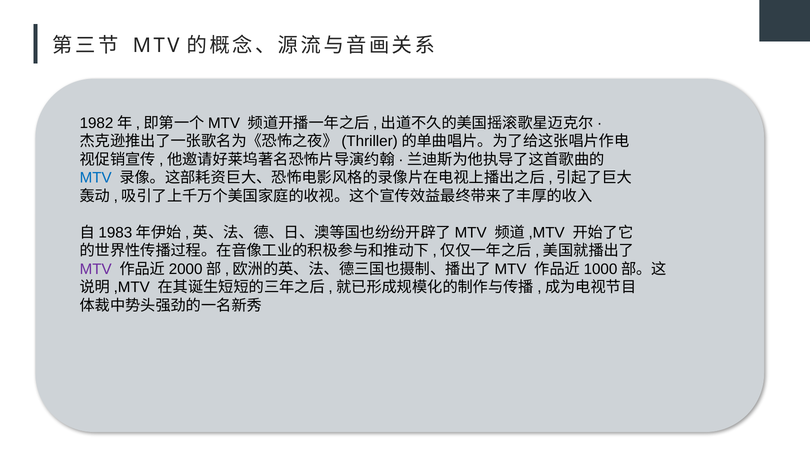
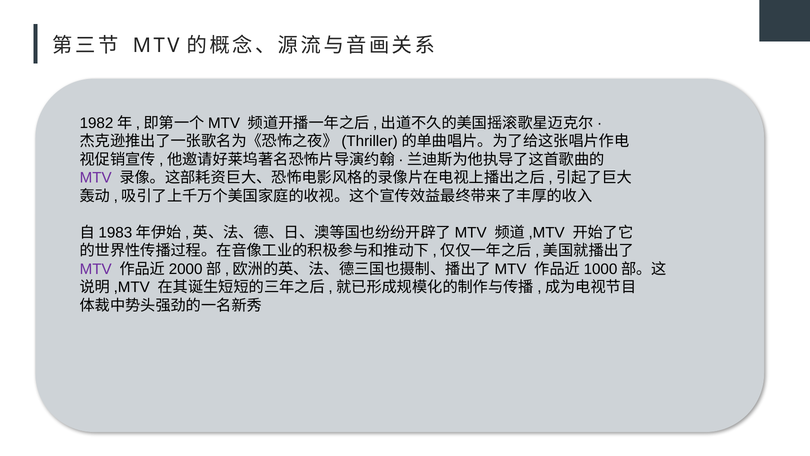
MTV colour: blue -> purple (96, 178)
